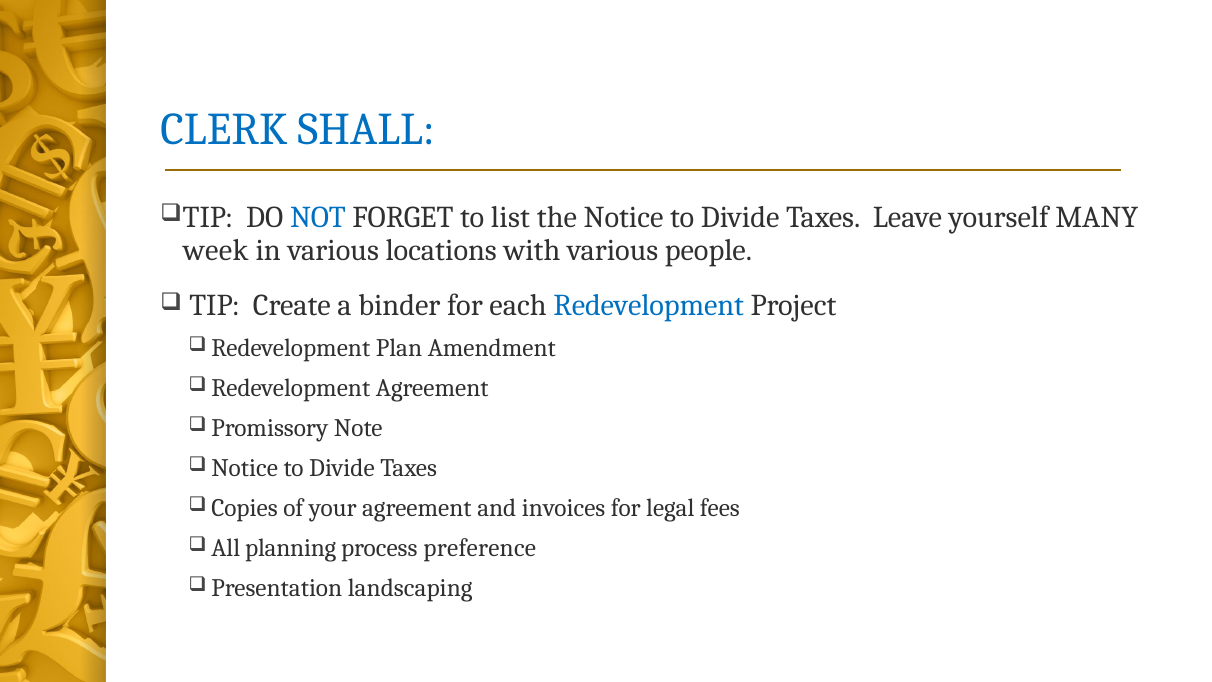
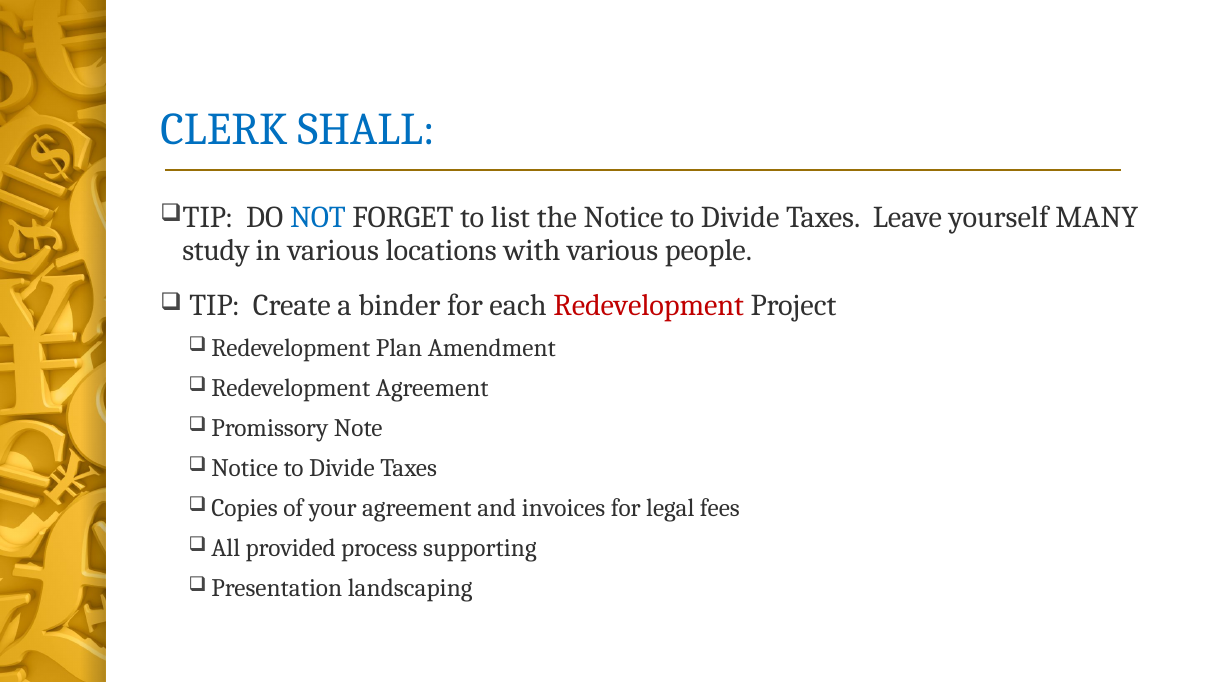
week: week -> study (216, 250)
Redevelopment colour: blue -> red (649, 306)
planning: planning -> provided (291, 548)
preference: preference -> supporting (480, 548)
